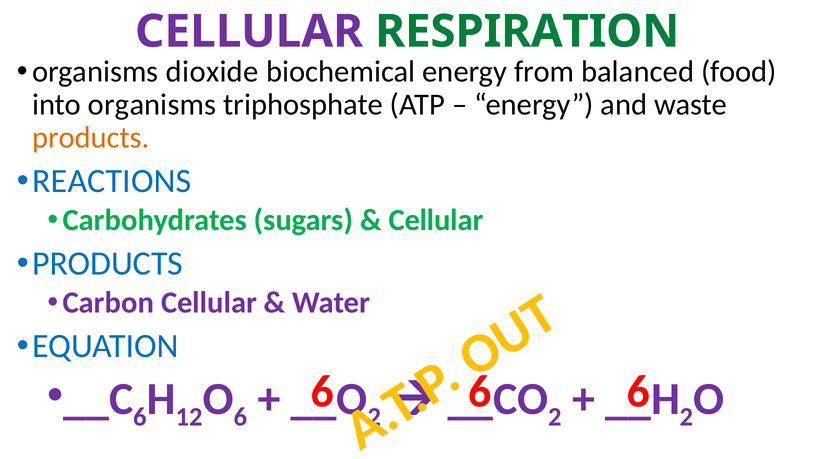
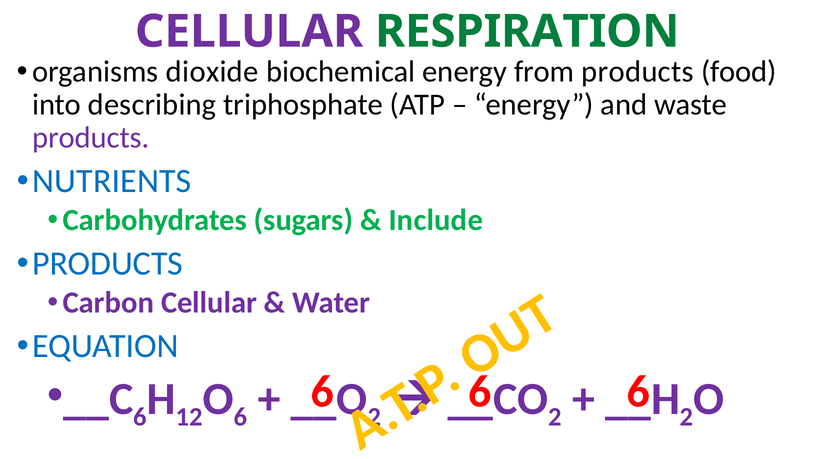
from balanced: balanced -> products (638, 72)
into organisms: organisms -> describing (152, 105)
products colour: orange -> purple (91, 138)
REACTIONS: REACTIONS -> NUTRIENTS (112, 181)
Cellular: Cellular -> Include (436, 220)
